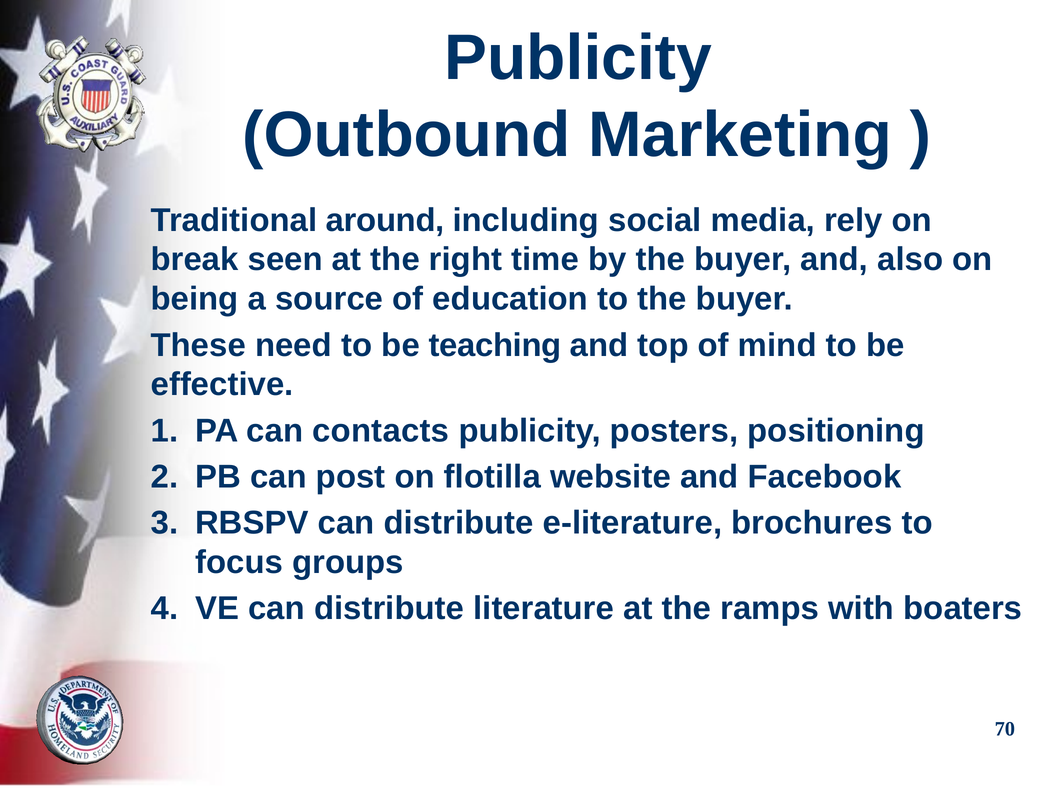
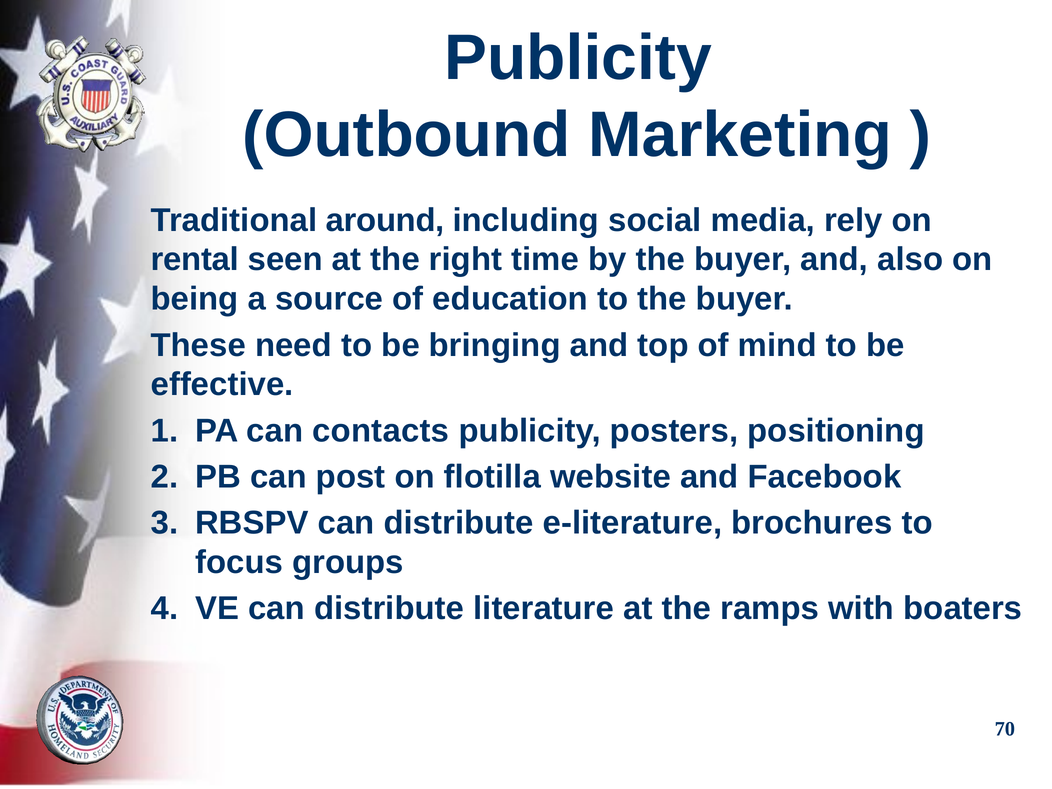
break: break -> rental (195, 260)
teaching: teaching -> bringing (495, 345)
